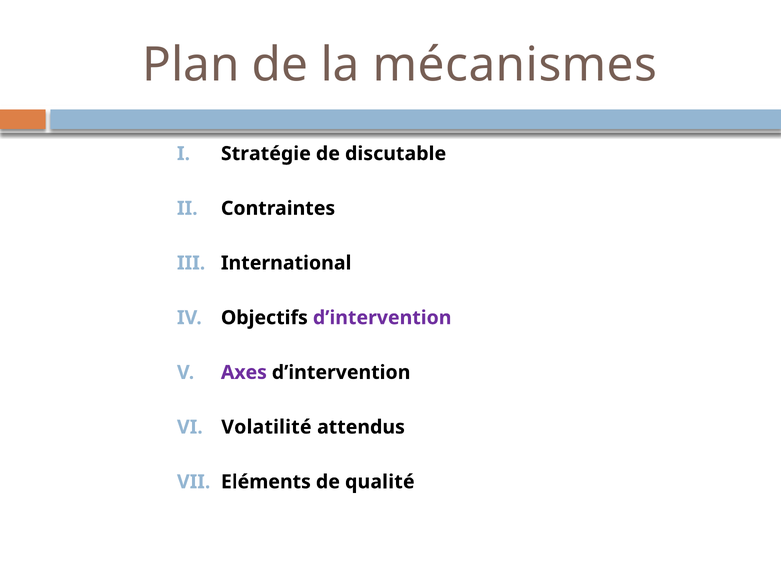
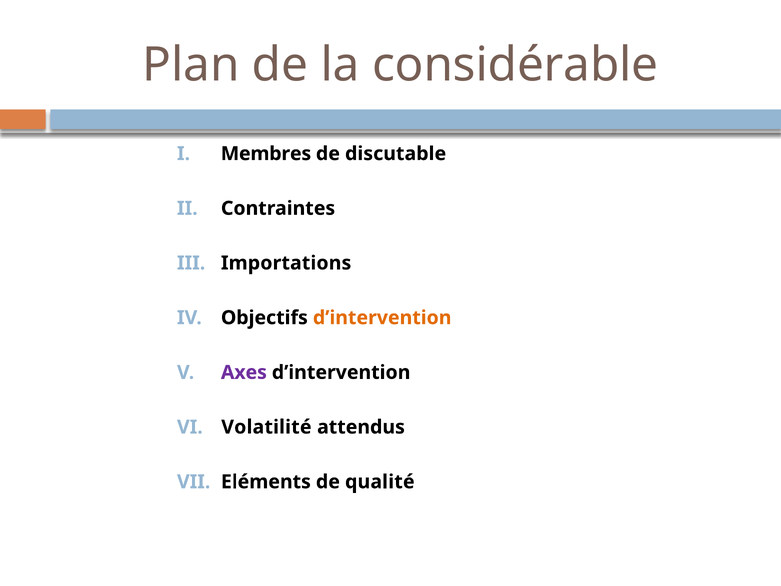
mécanismes: mécanismes -> considérable (515, 65)
Stratégie: Stratégie -> Membres (266, 154)
International: International -> Importations (286, 263)
d’intervention colour: purple -> orange (382, 318)
